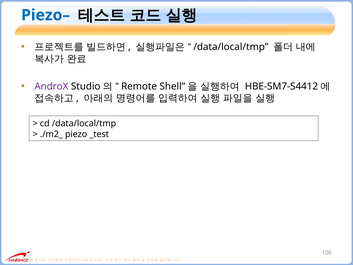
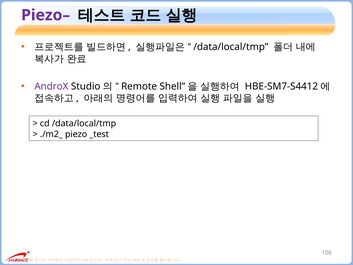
Piezo– colour: blue -> purple (46, 15)
